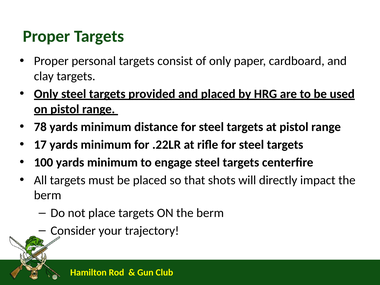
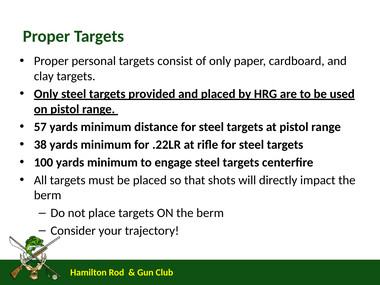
78: 78 -> 57 (40, 127)
17: 17 -> 38 (40, 145)
